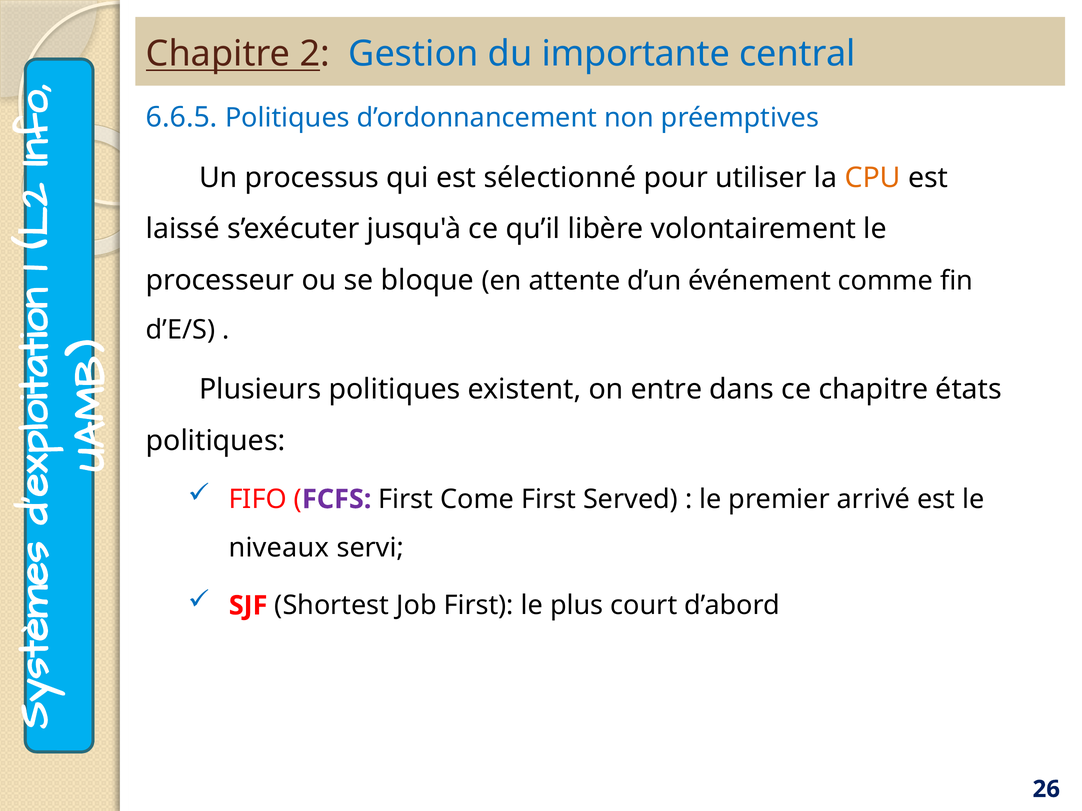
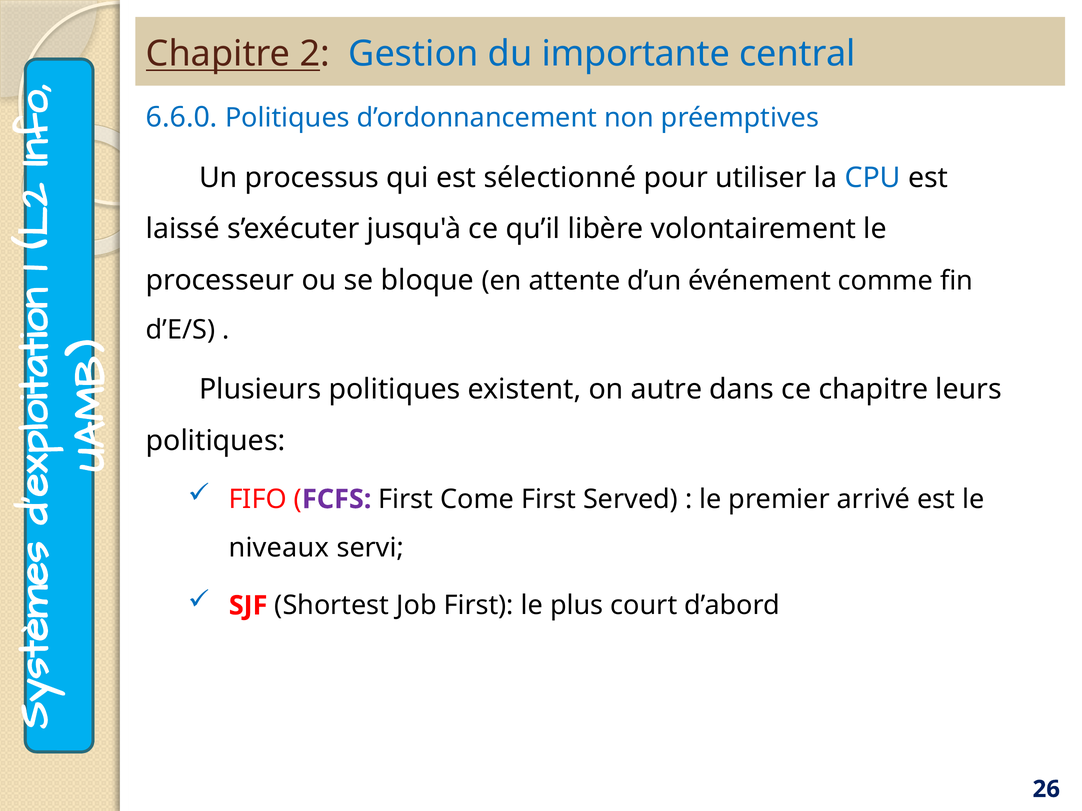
6.6.5: 6.6.5 -> 6.6.0 (182, 117)
CPU colour: orange -> blue (873, 178)
entre: entre -> autre (666, 390)
états: états -> leurs (969, 390)
